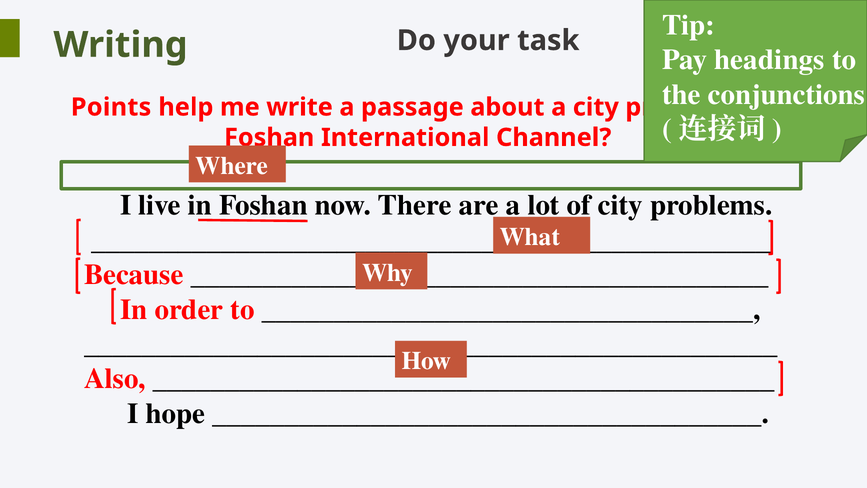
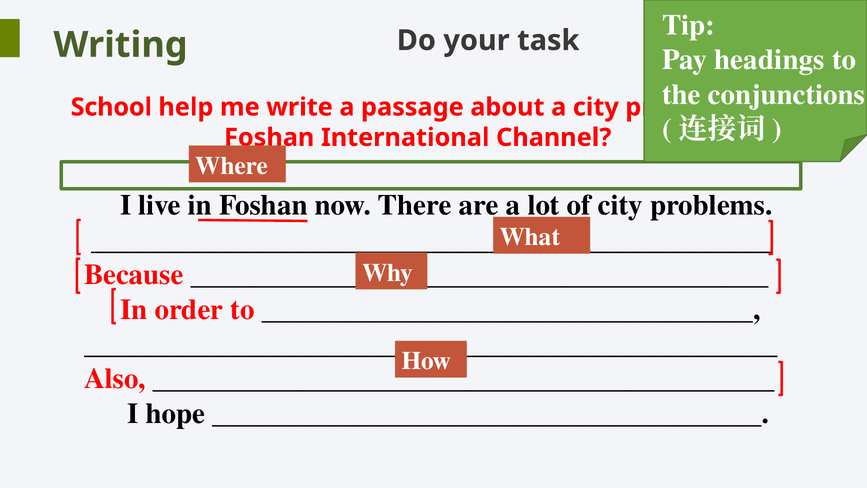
Points: Points -> School (111, 107)
